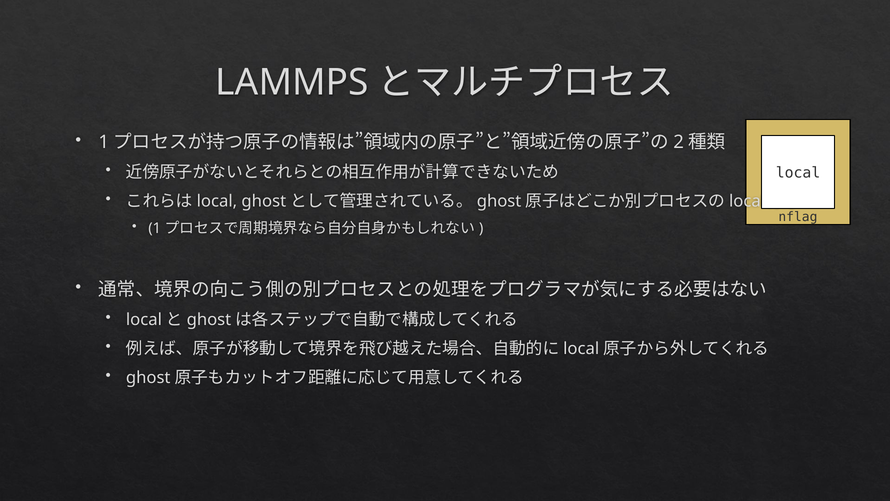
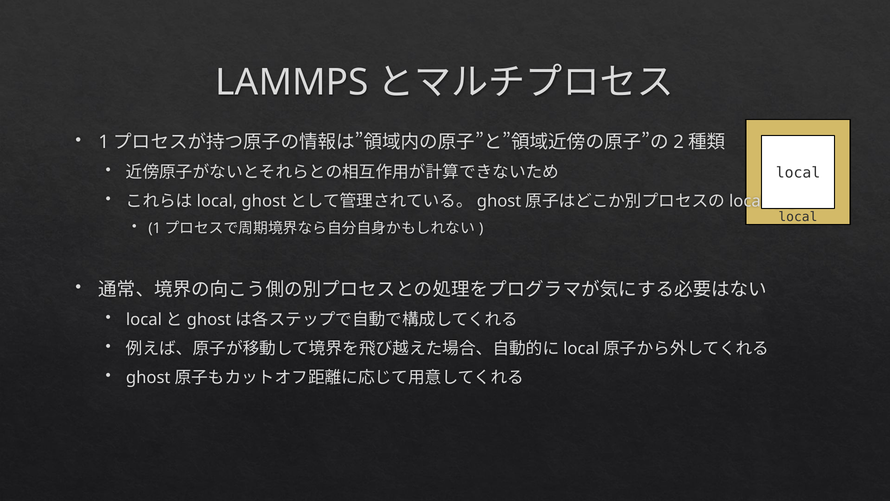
nflag: nflag -> local (798, 217)
